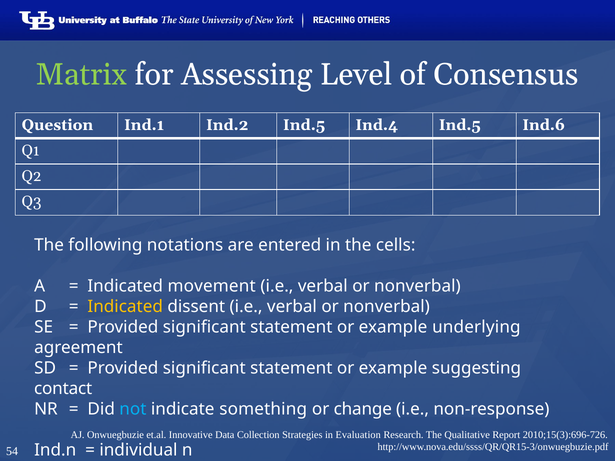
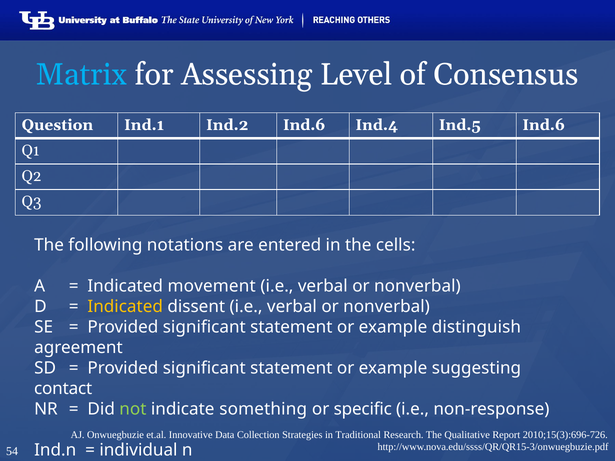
Matrix colour: light green -> light blue (82, 75)
Ind.2 Ind.5: Ind.5 -> Ind.6 (304, 125)
underlying: underlying -> distinguish (476, 327)
not colour: light blue -> light green (133, 409)
change: change -> specific (363, 409)
Evaluation: Evaluation -> Traditional (358, 435)
